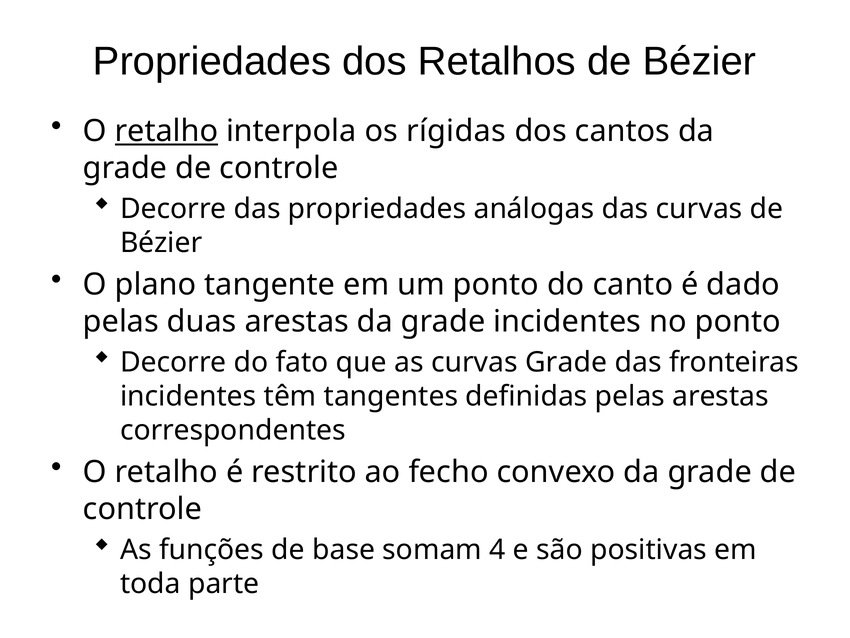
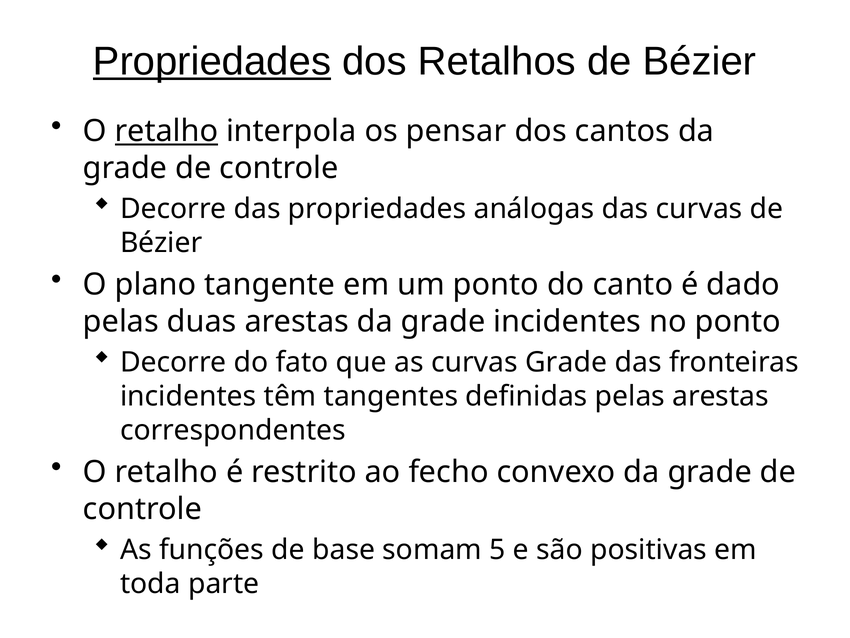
Propriedades underline: none -> present (212, 62)
rígidas: rígidas -> pensar (456, 131)
4: 4 -> 5 (497, 550)
